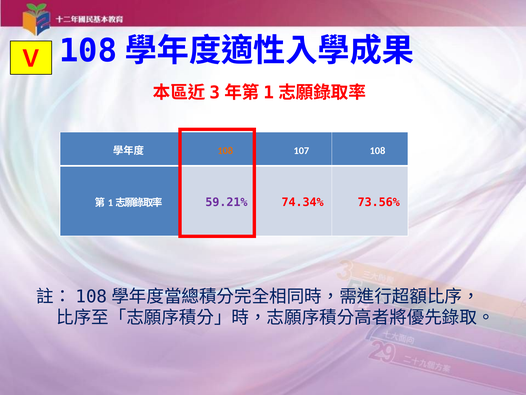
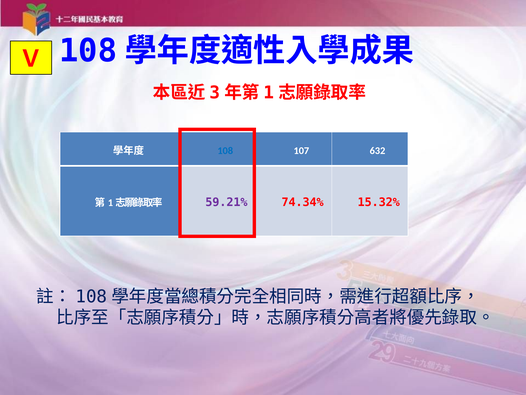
108 colour: orange -> blue (225, 151)
107 108: 108 -> 632 (377, 151)
73.56%: 73.56% -> 15.32% (379, 202)
